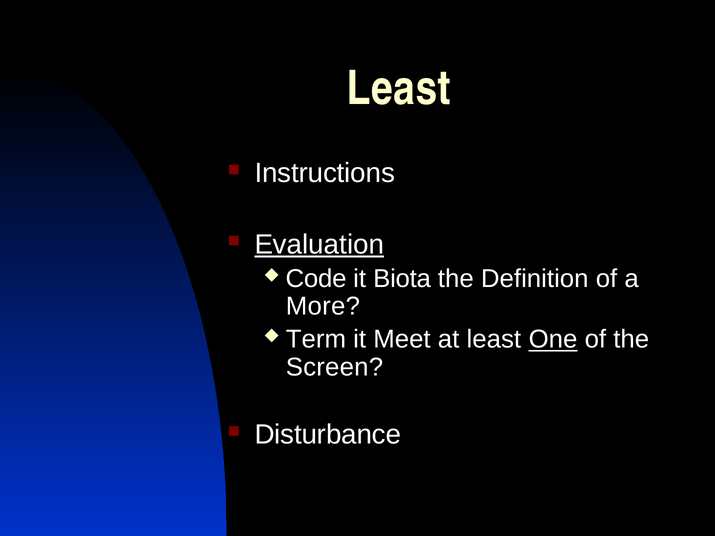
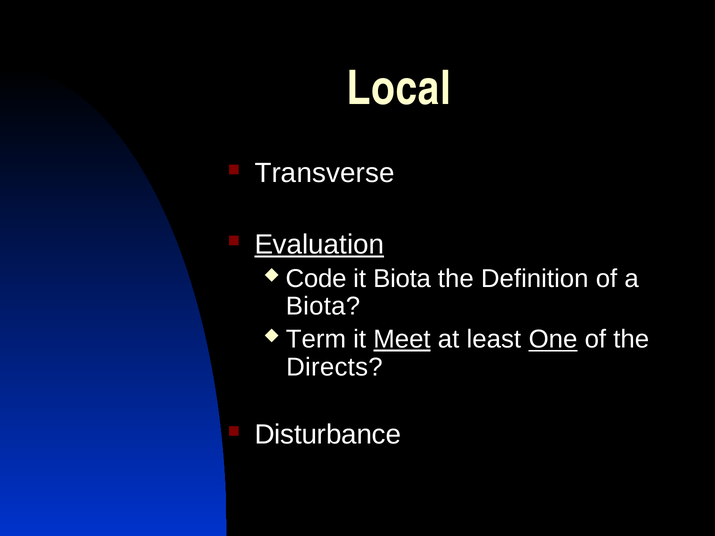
Least: Least -> Local (399, 89)
Instructions: Instructions -> Transverse (325, 173)
More: More -> Biota (323, 307)
Meet underline: none -> present (402, 340)
Screen: Screen -> Directs (334, 367)
